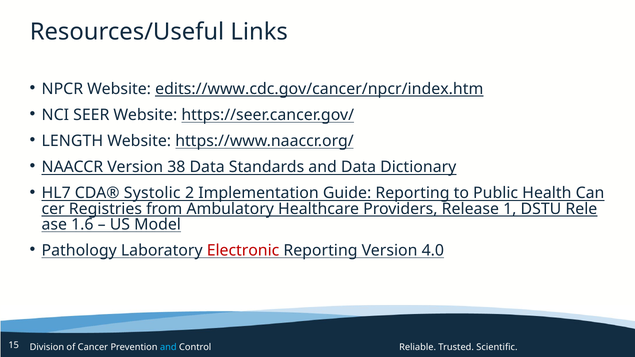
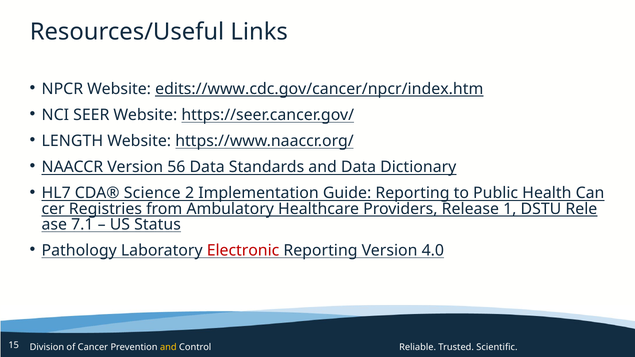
38: 38 -> 56 (176, 167)
Systolic: Systolic -> Science (152, 193)
1.6: 1.6 -> 7.1 (82, 225)
Model: Model -> Status (158, 225)
and colour: light blue -> yellow (168, 348)
